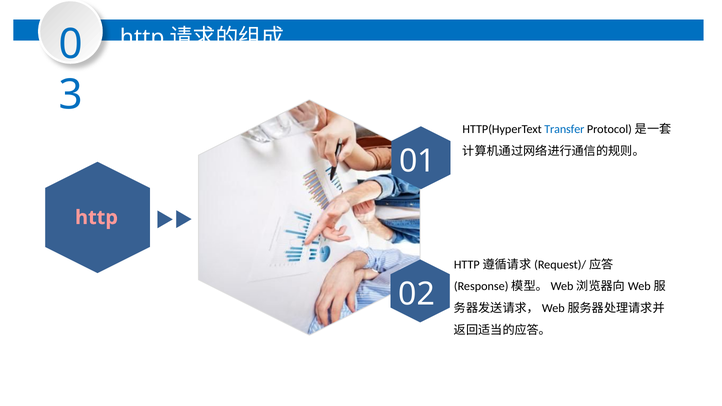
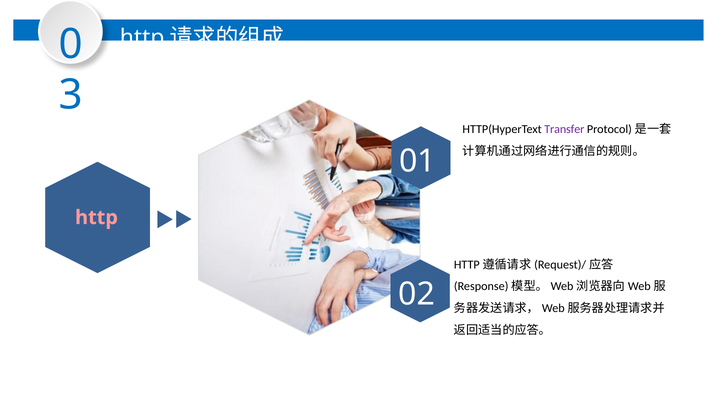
Transfer colour: blue -> purple (564, 129)
